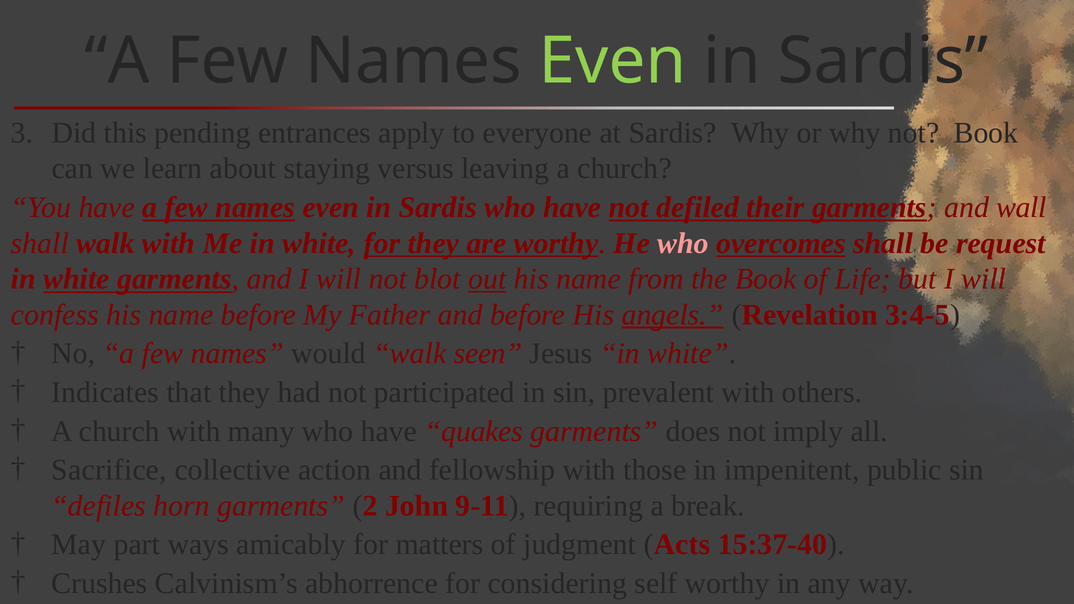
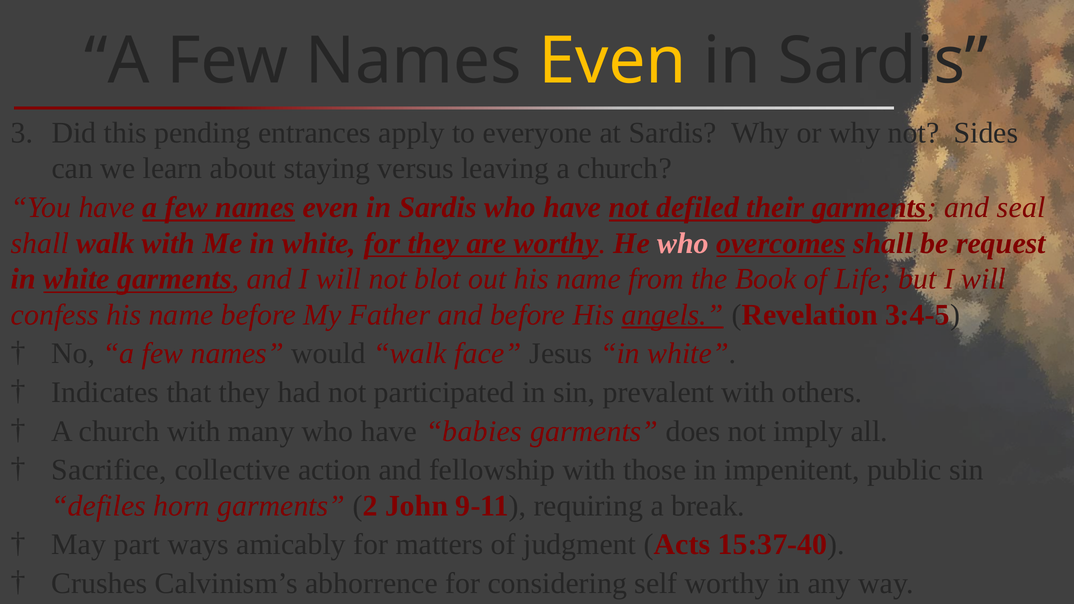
Even colour: light green -> yellow (612, 61)
not Book: Book -> Sides (986, 133)
wall: wall -> seal (1021, 207)
out underline: present -> none (487, 279)
seen: seen -> face (488, 354)
quakes: quakes -> babies (474, 431)
